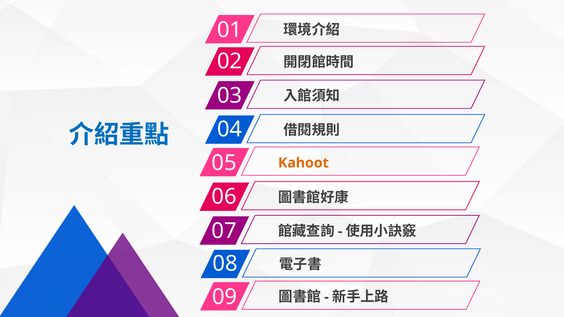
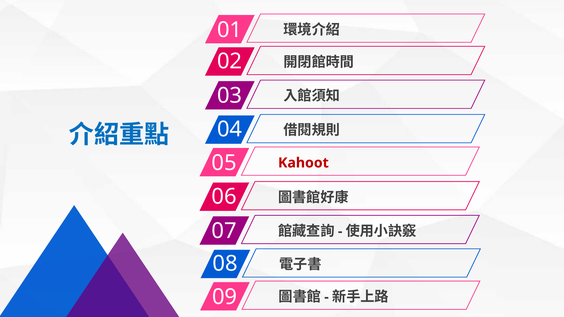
Kahoot colour: orange -> red (303, 163)
